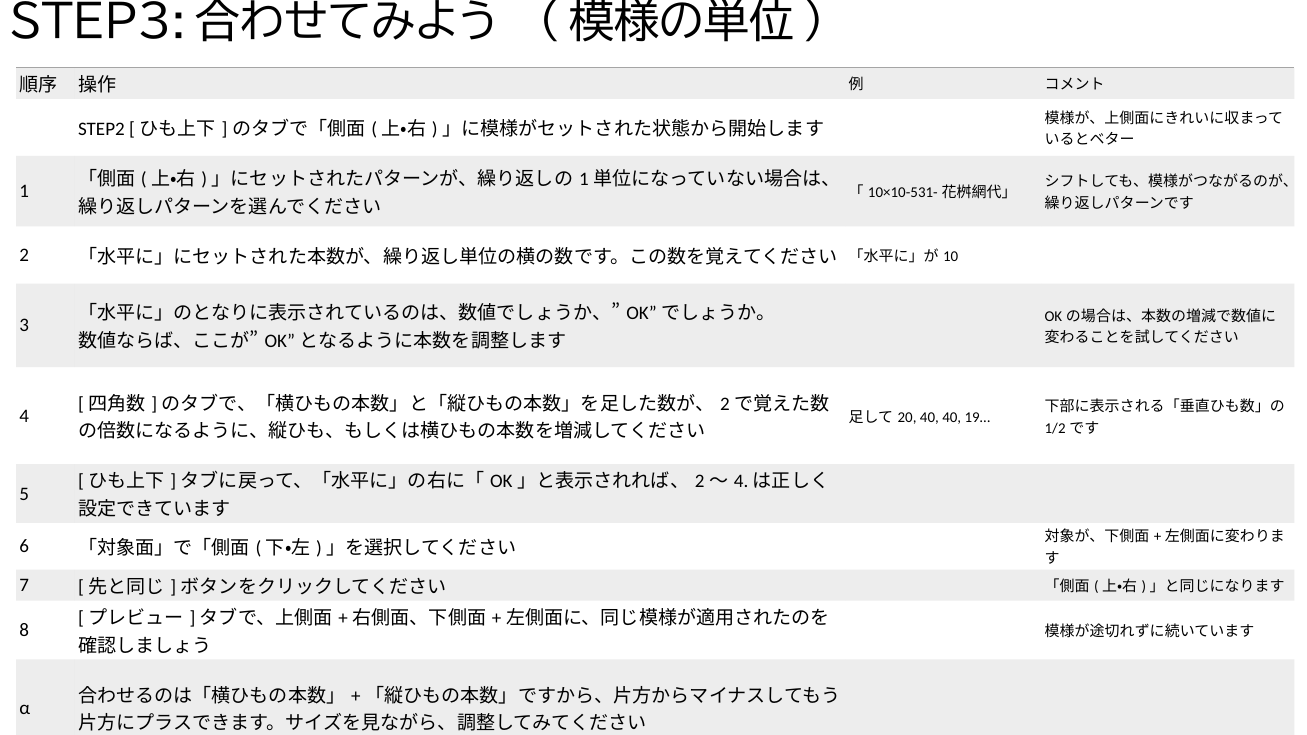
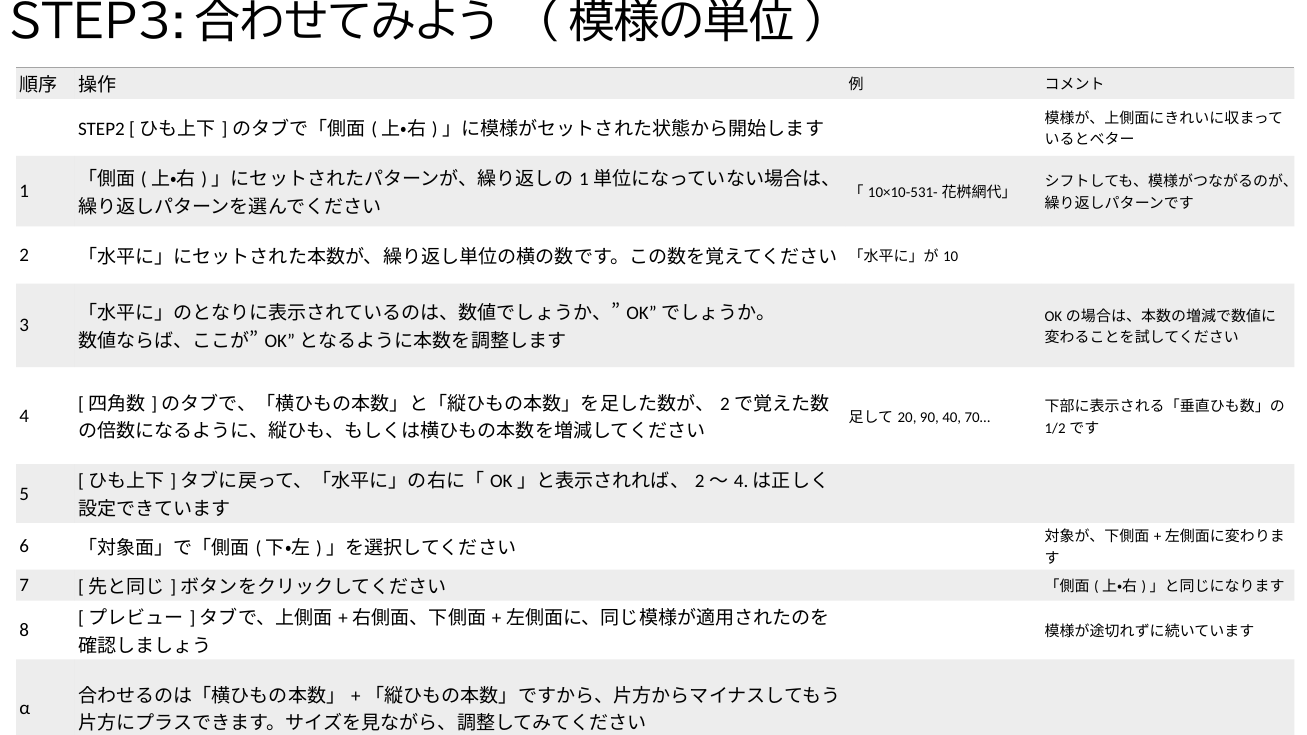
40: 40 -> 90 (929, 417)
19…: 19… -> 70… (977, 417)
